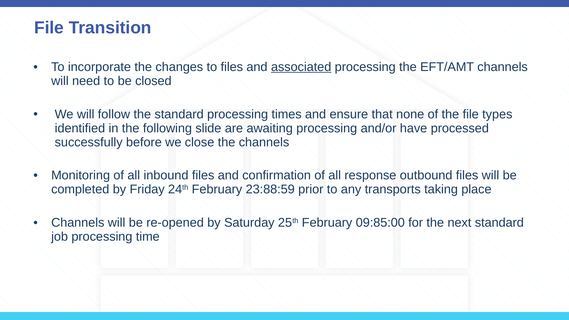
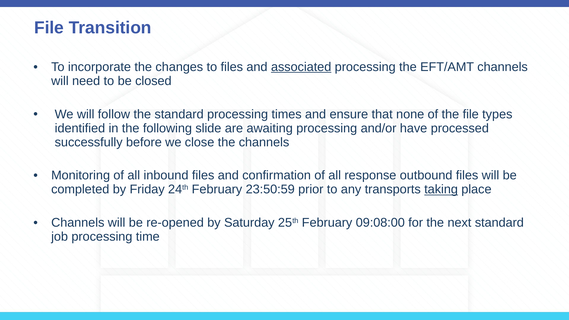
23:88:59: 23:88:59 -> 23:50:59 (270, 190)
taking underline: none -> present (441, 190)
09:85:00: 09:85:00 -> 09:08:00 (380, 223)
